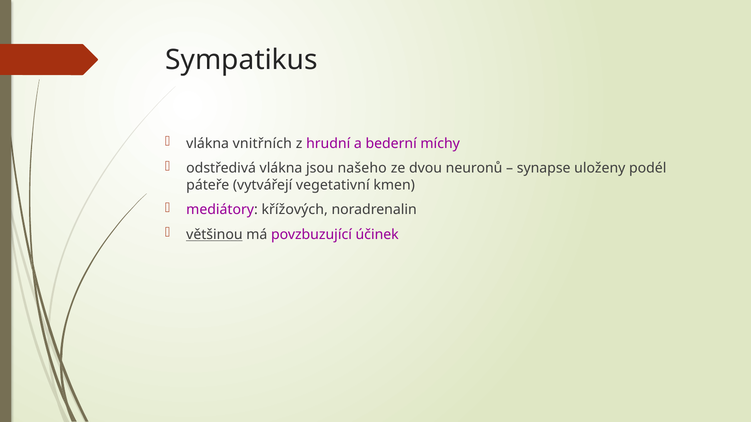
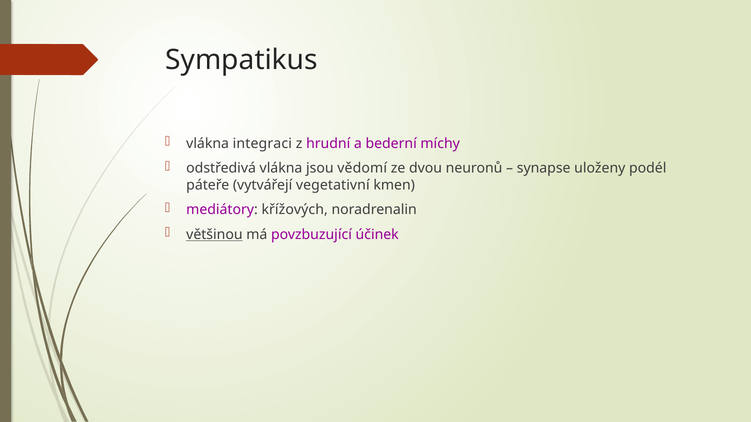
vnitřních: vnitřních -> integraci (262, 144)
našeho: našeho -> vědomí (362, 168)
